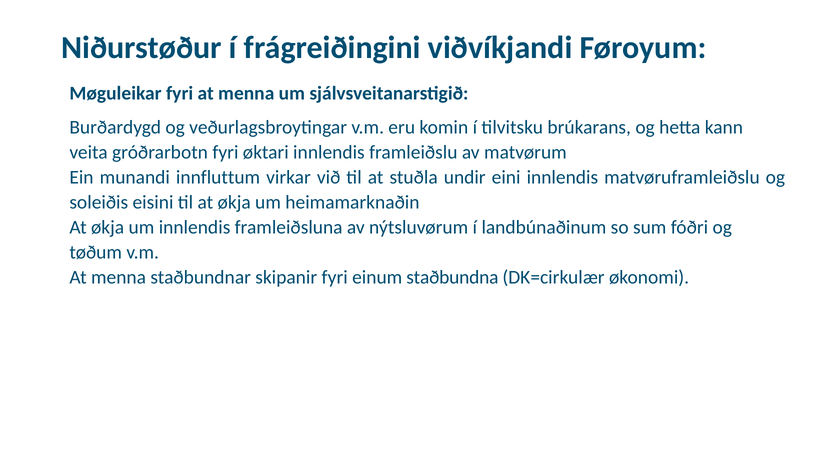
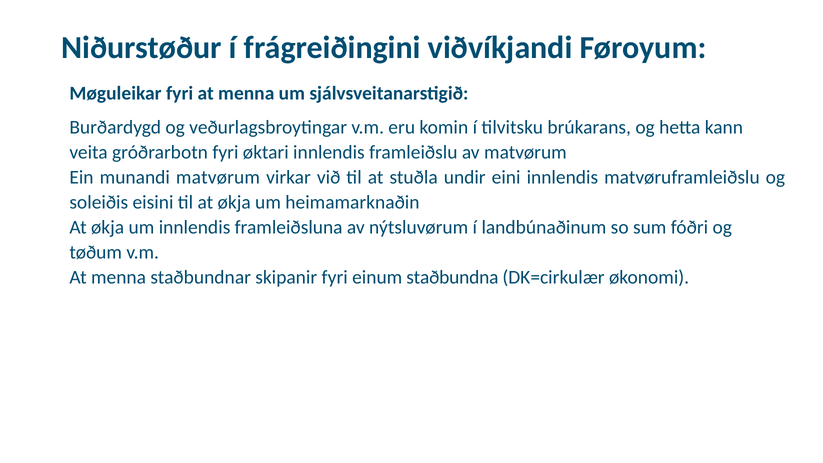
munandi innfluttum: innfluttum -> matvørum (218, 177)
